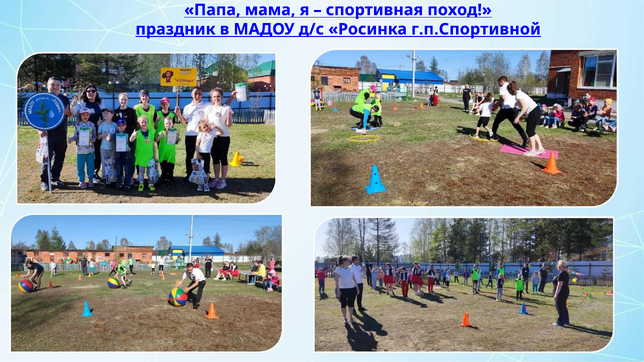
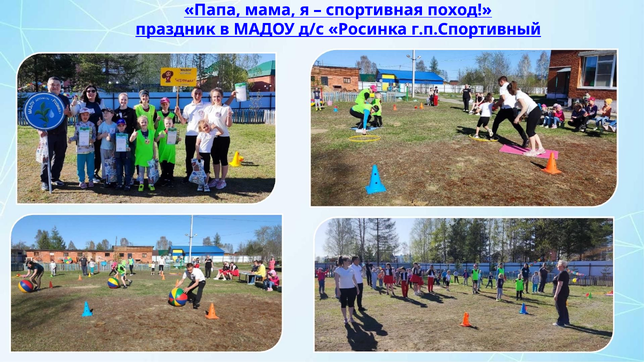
г.п.Спортивной: г.п.Спортивной -> г.п.Спортивный (476, 29)
